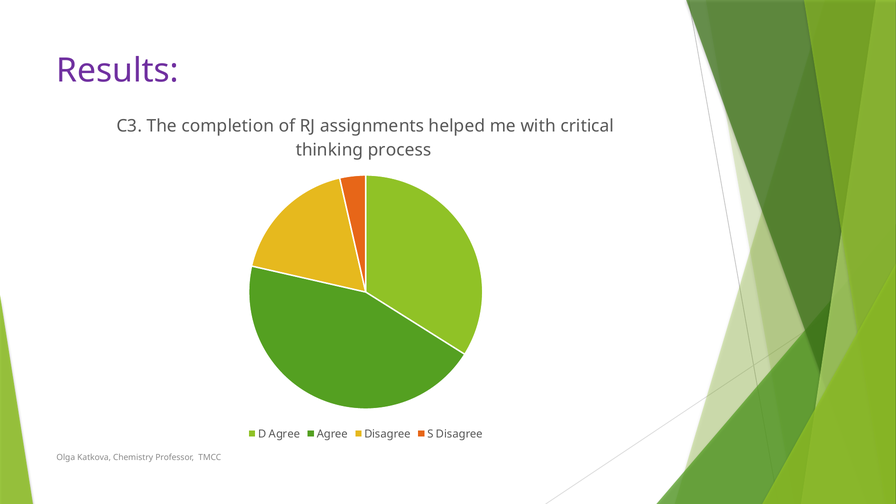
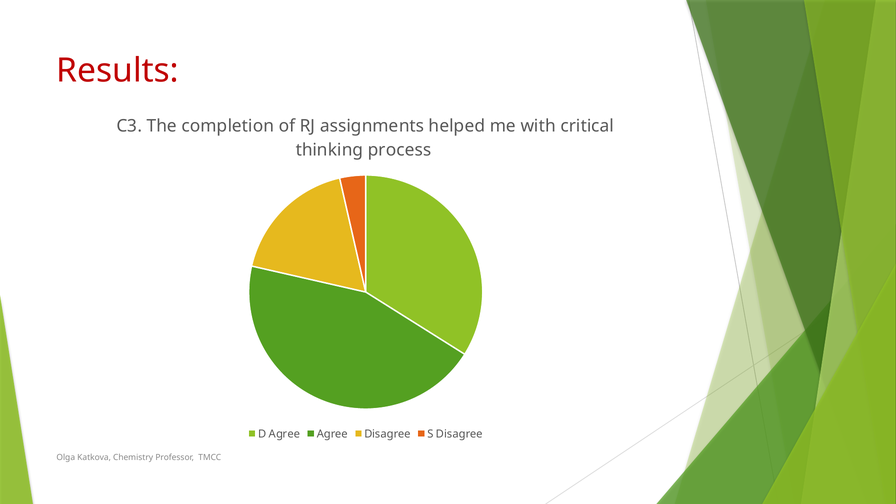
Results colour: purple -> red (118, 71)
